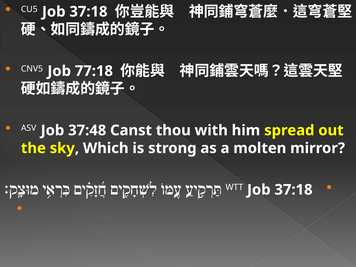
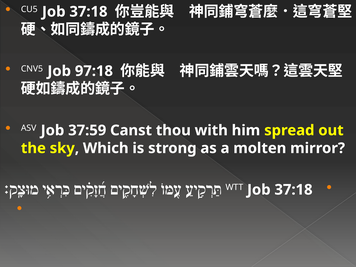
77:18: 77:18 -> 97:18 (94, 71)
37:48: 37:48 -> 37:59 (87, 130)
